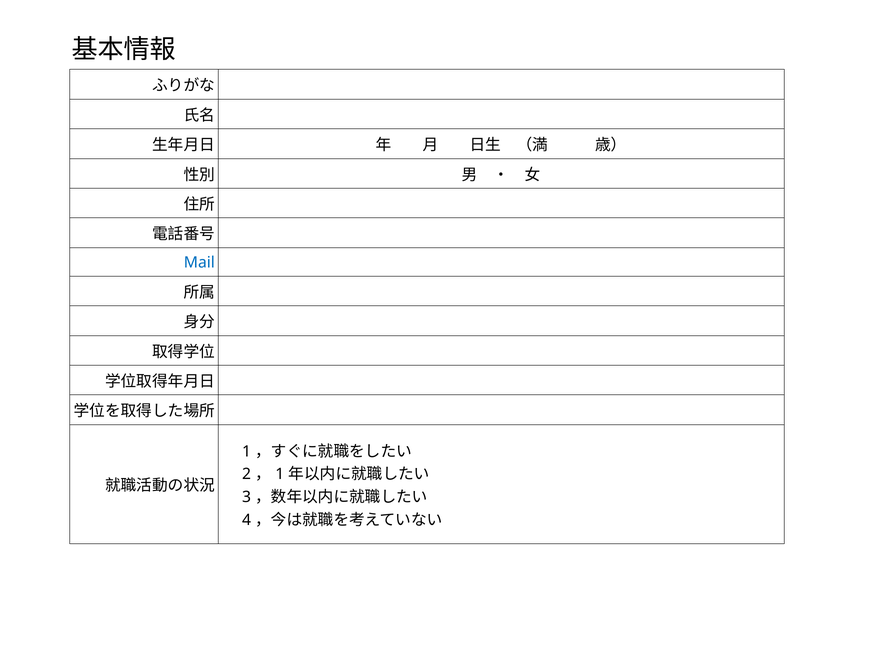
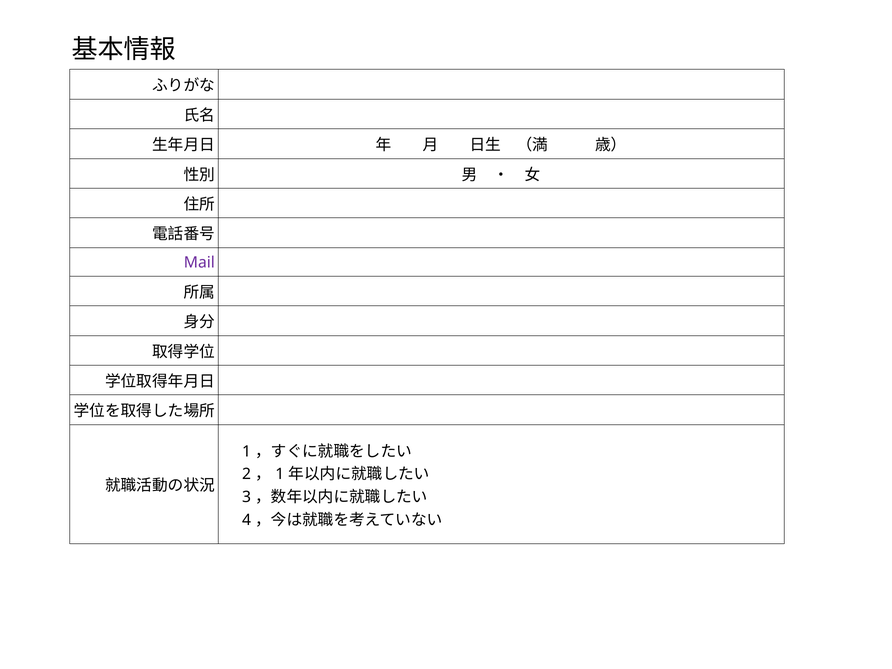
Mail colour: blue -> purple (199, 263)
